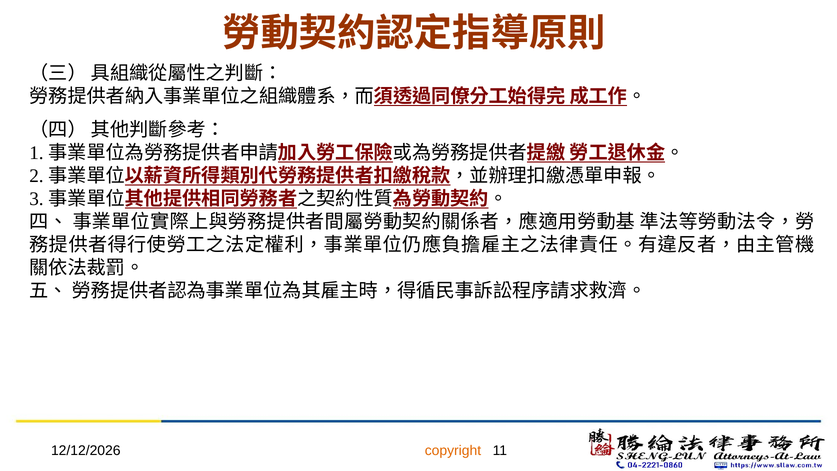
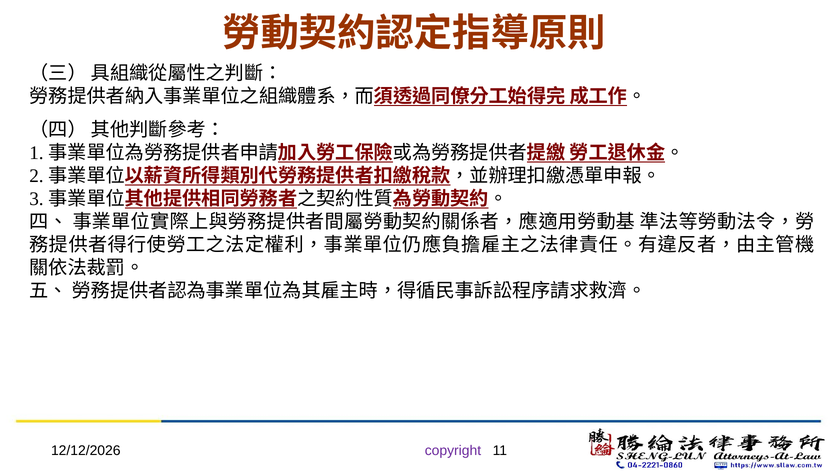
copyright colour: orange -> purple (453, 450)
